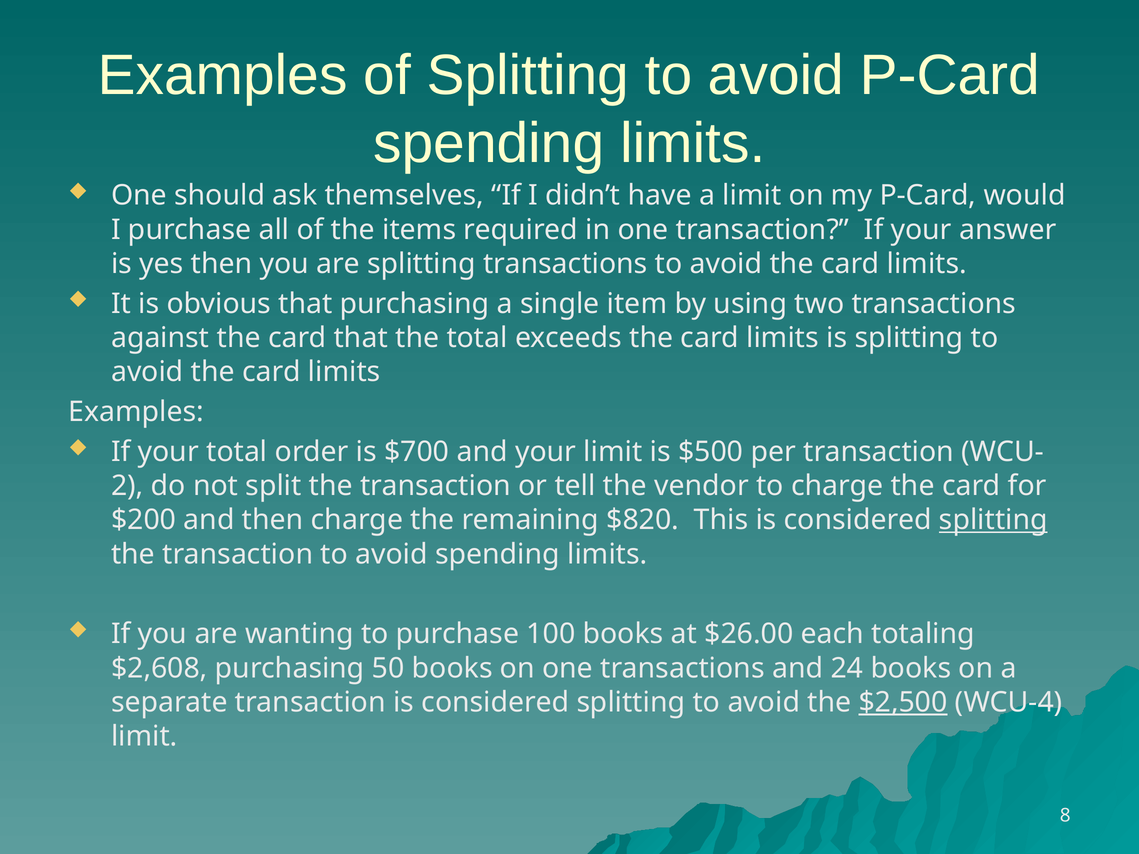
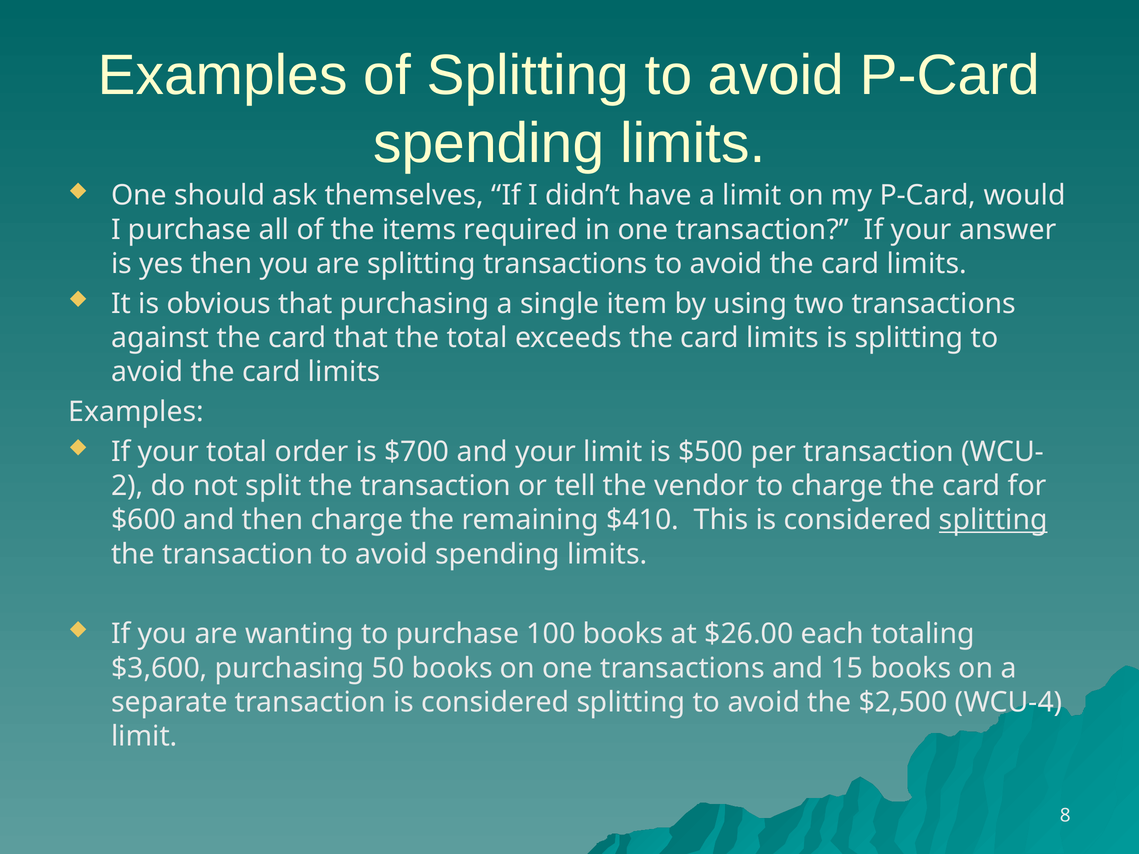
$200: $200 -> $600 (144, 520)
$820: $820 -> $410 (643, 520)
$2,608: $2,608 -> $3,600 (159, 668)
24: 24 -> 15 (847, 668)
$2,500 underline: present -> none (903, 702)
